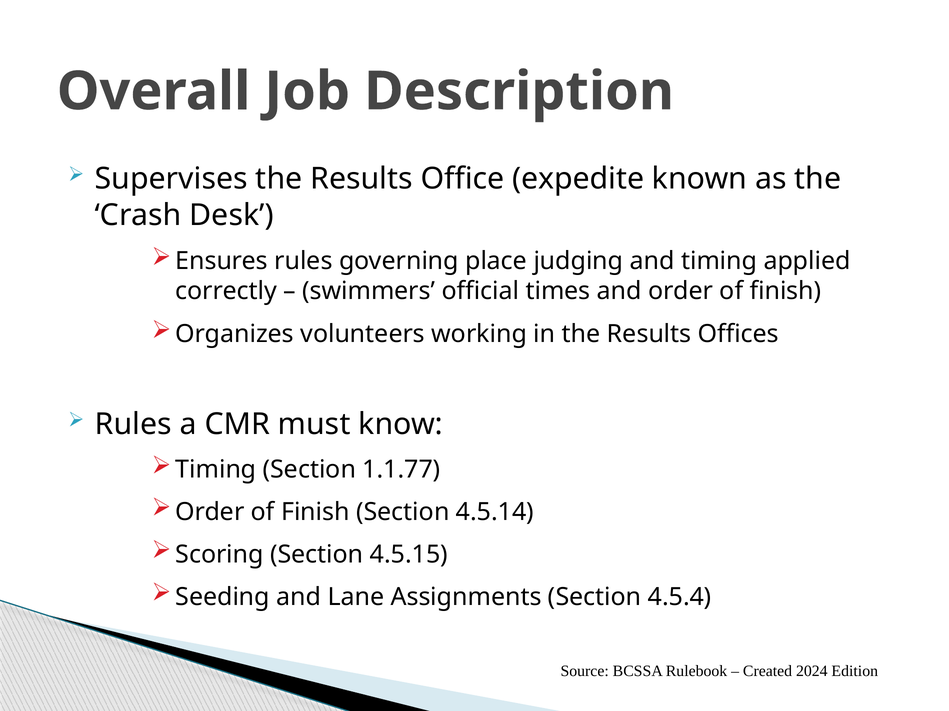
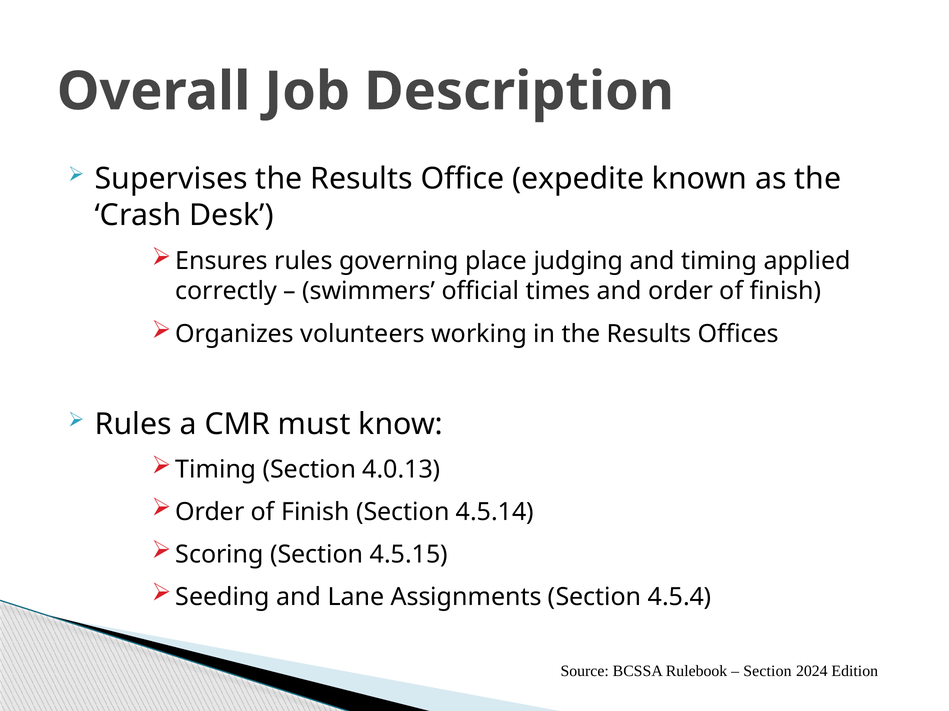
1.1.77: 1.1.77 -> 4.0.13 (401, 470)
Created: Created -> Section (767, 672)
